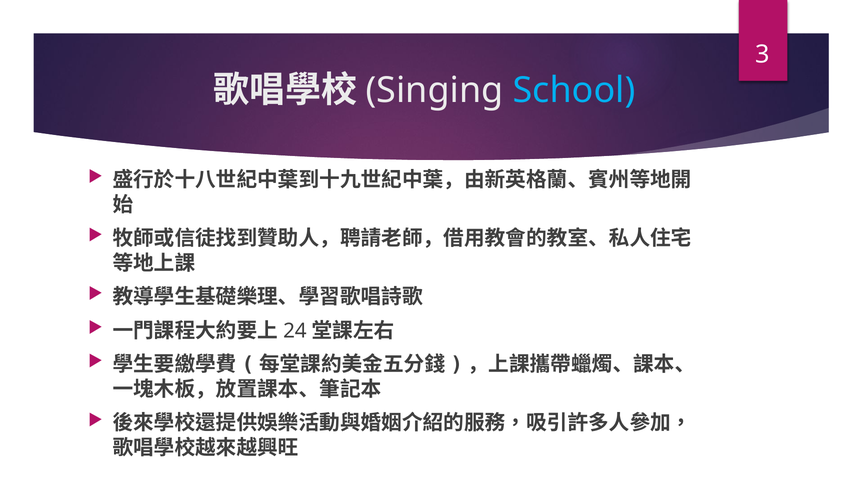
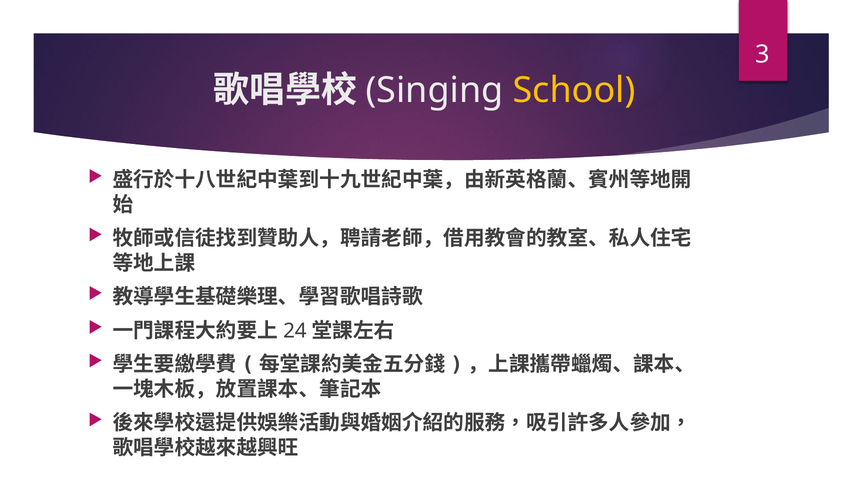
School colour: light blue -> yellow (574, 91)
